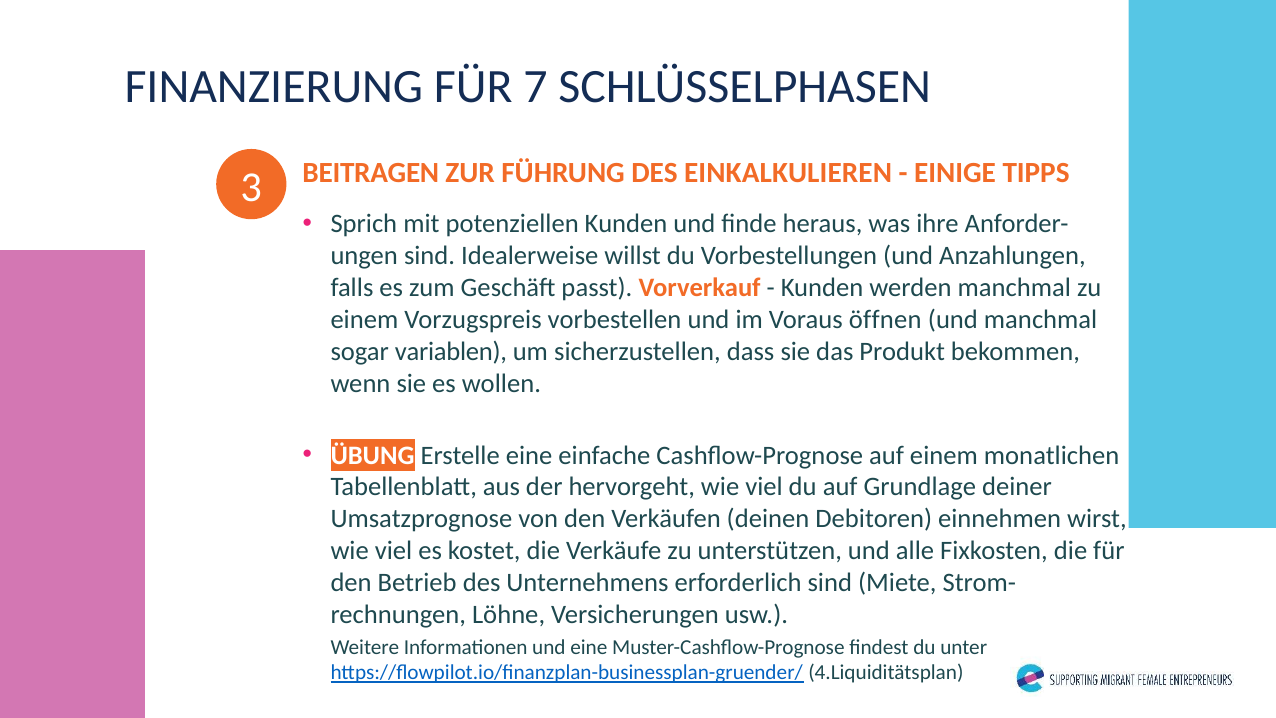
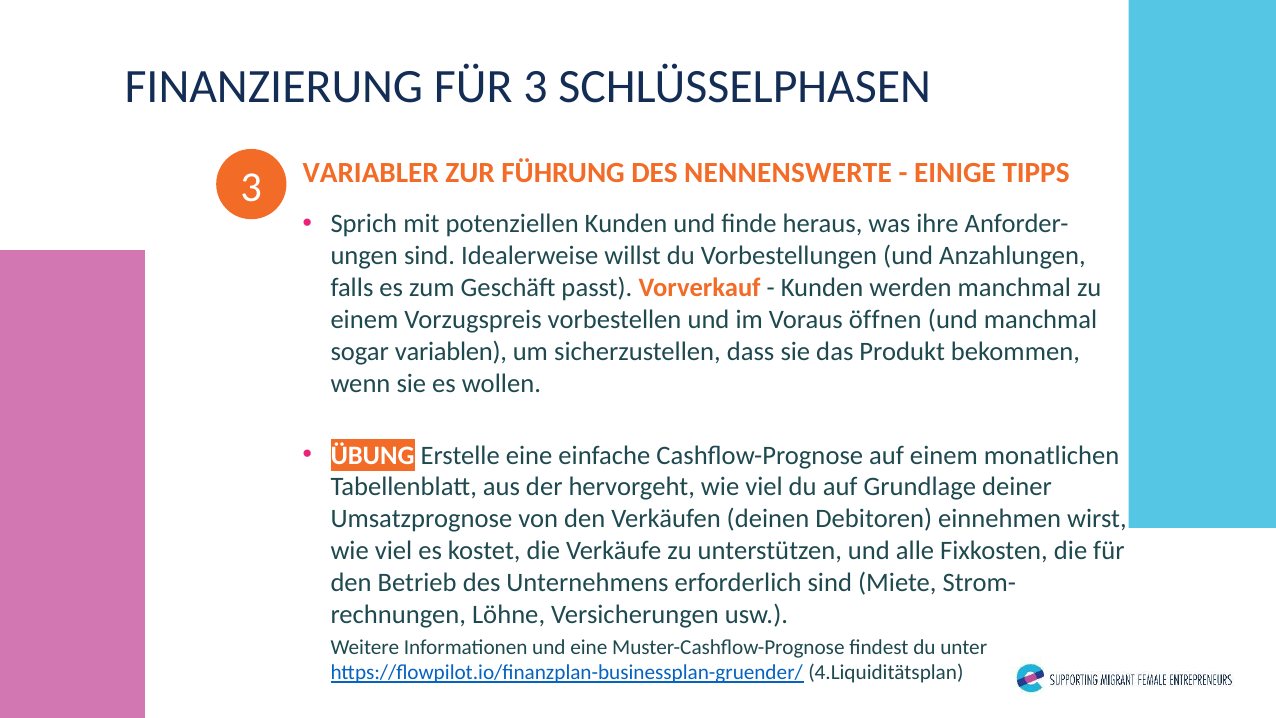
FÜR 7: 7 -> 3 (535, 87)
BEITRAGEN: BEITRAGEN -> VARIABLER (371, 173)
EINKALKULIEREN: EINKALKULIEREN -> NENNENSWERTE (788, 173)
